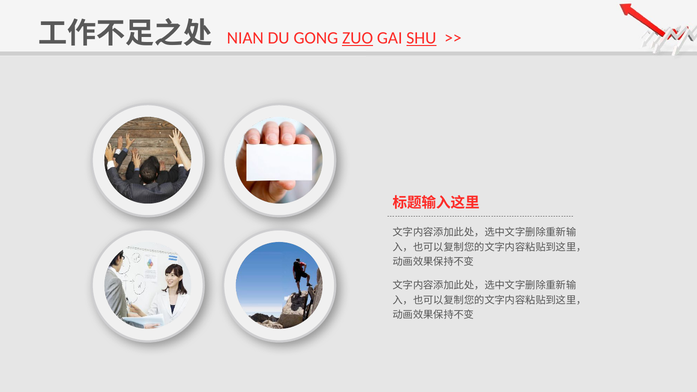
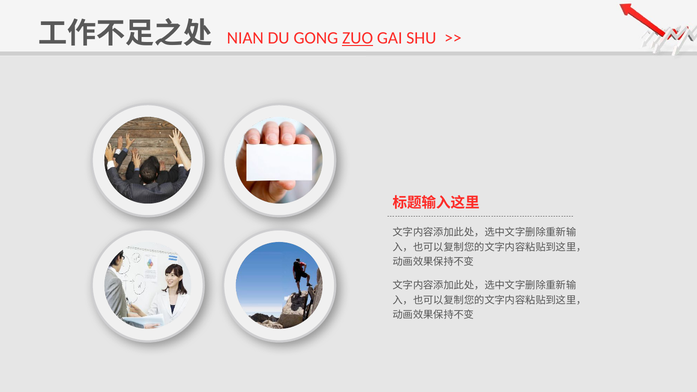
SHU underline: present -> none (421, 38)
